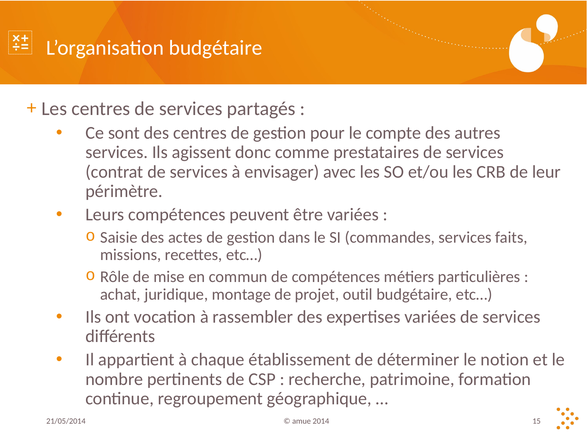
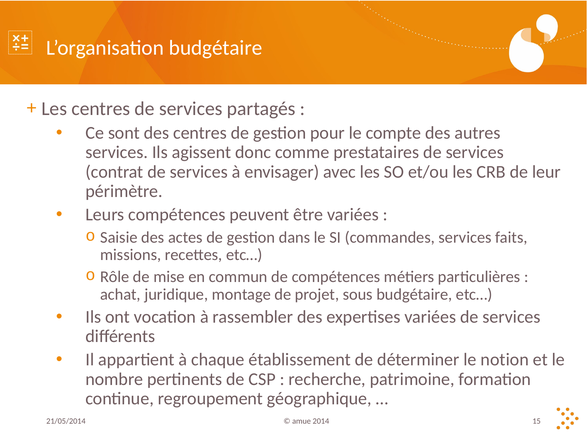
outil: outil -> sous (358, 294)
